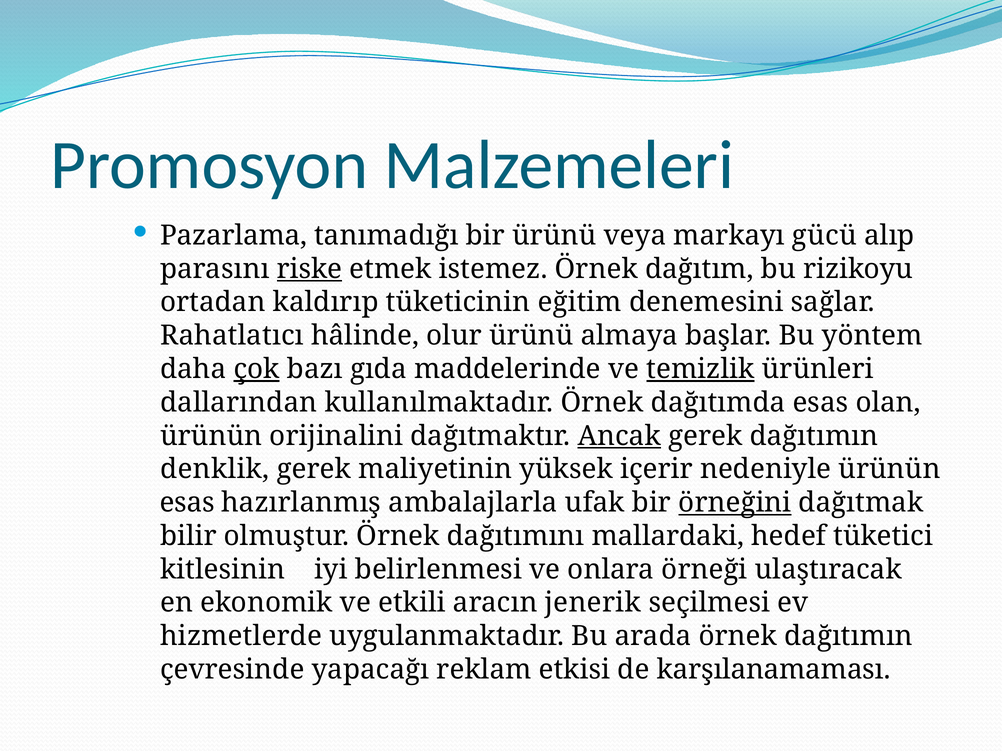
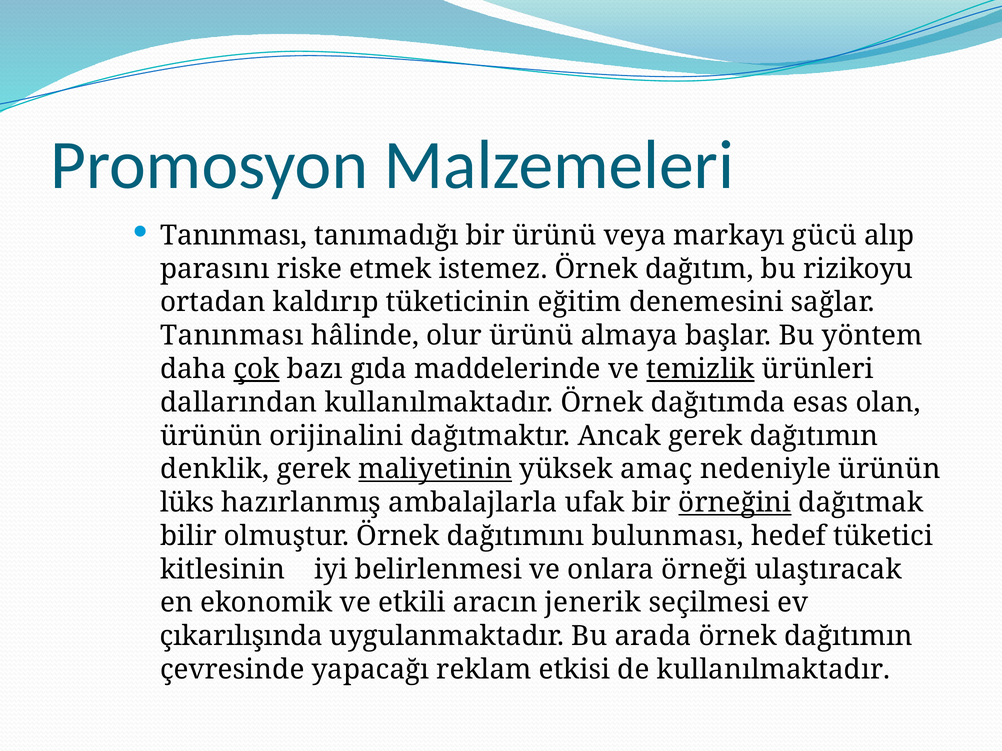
Pazarlama: Pazarlama -> Tanınması (234, 236)
riske underline: present -> none (309, 269)
Rahatlatıcı: Rahatlatıcı -> Tanınması (232, 336)
Ancak underline: present -> none (619, 436)
maliyetinin underline: none -> present (435, 470)
içerir: içerir -> amaç (656, 470)
esas: esas -> lüks (187, 503)
mallardaki: mallardaki -> bulunması (668, 536)
hizmetlerde: hizmetlerde -> çıkarılışında (241, 637)
de karşılanamaması: karşılanamaması -> kullanılmaktadır (773, 670)
